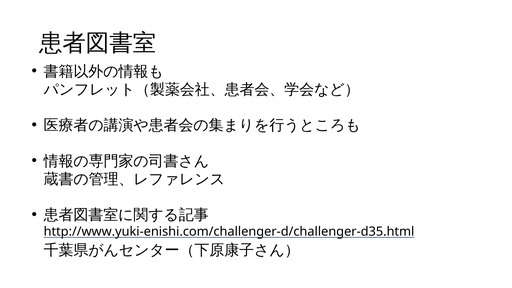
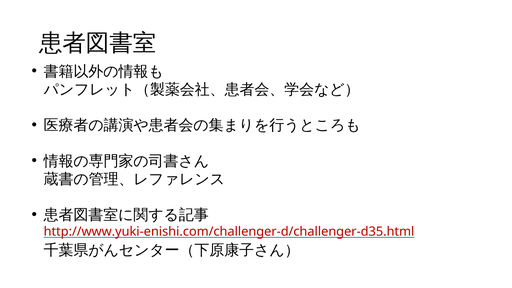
http://www.yuki-enishi.com/challenger-d/challenger-d35.html colour: black -> red (229, 231)
